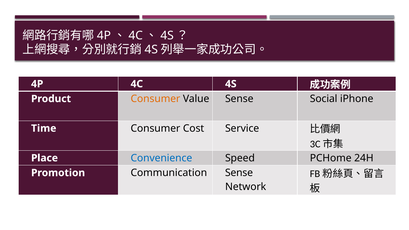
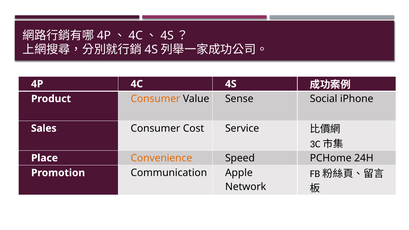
Time: Time -> Sales (44, 128)
Convenience colour: blue -> orange (161, 158)
Communication Sense: Sense -> Apple (239, 173)
